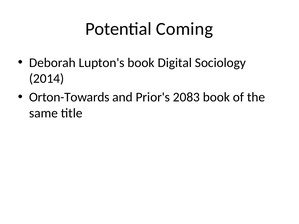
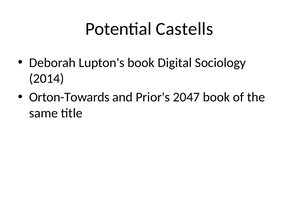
Coming: Coming -> Castells (185, 29)
2083: 2083 -> 2047 (186, 97)
